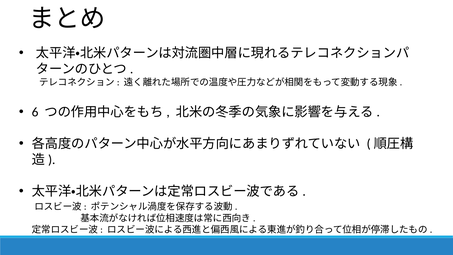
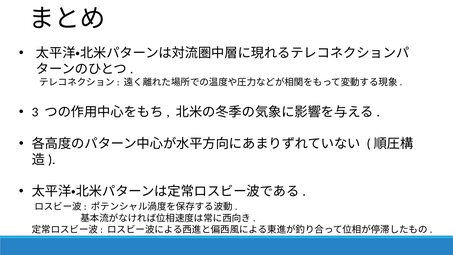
6: 6 -> 3 (35, 112)
